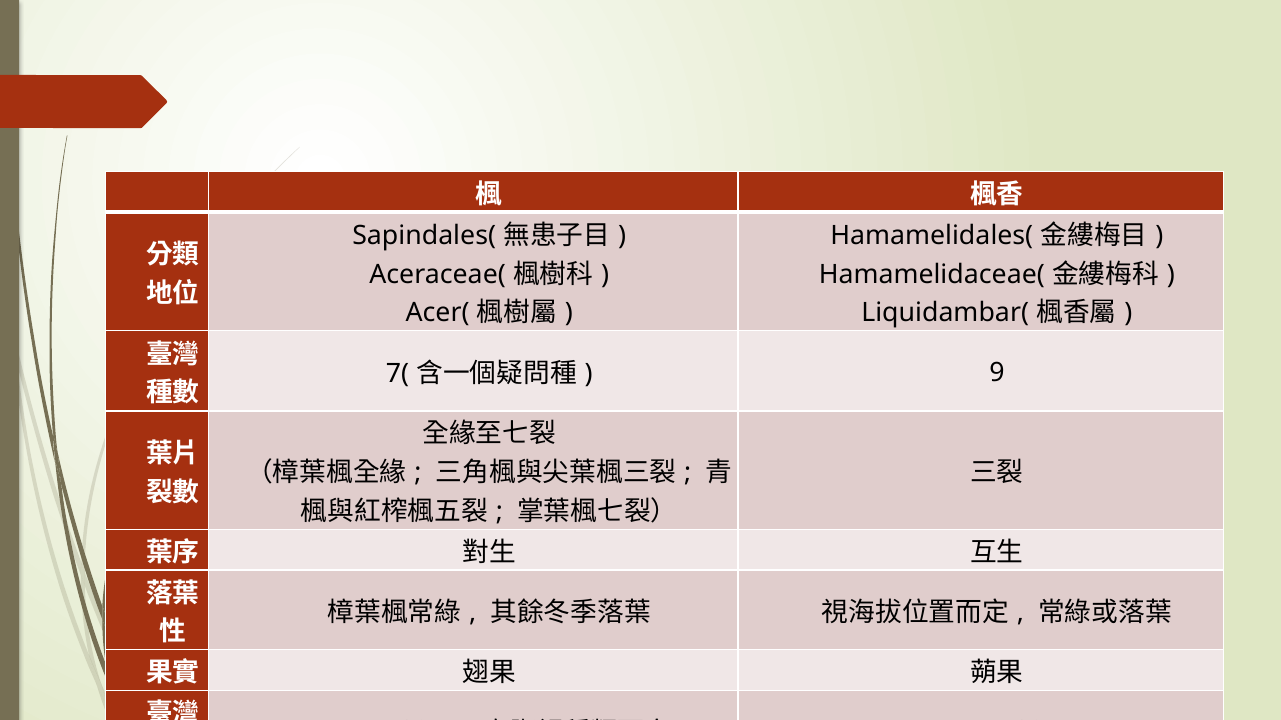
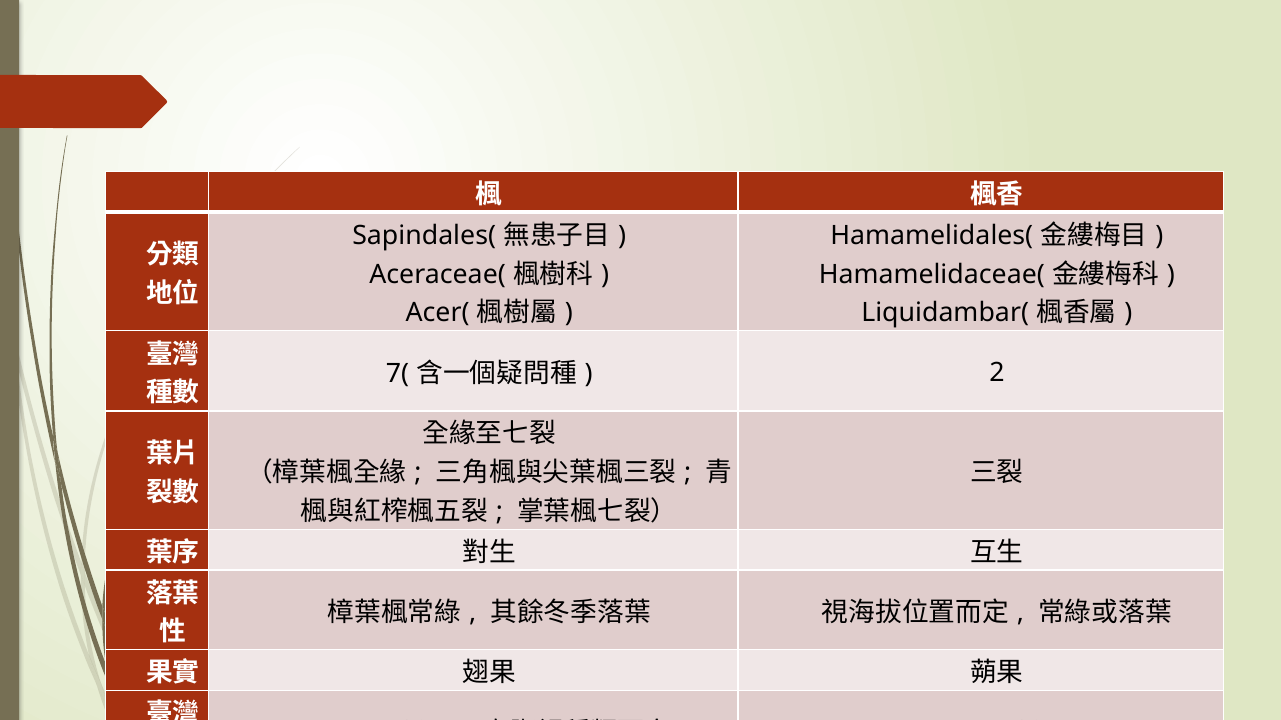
9: 9 -> 2 (997, 373)
